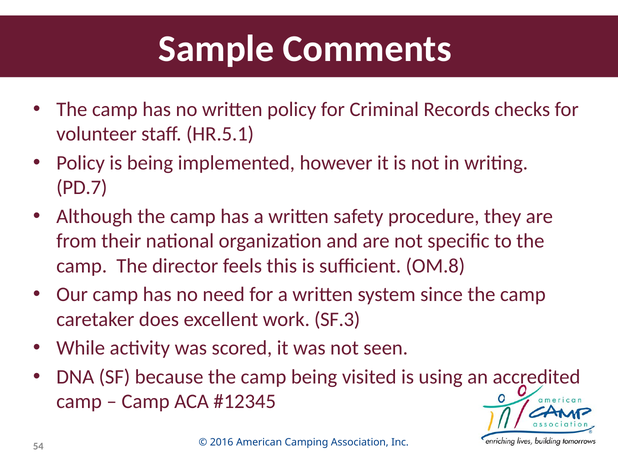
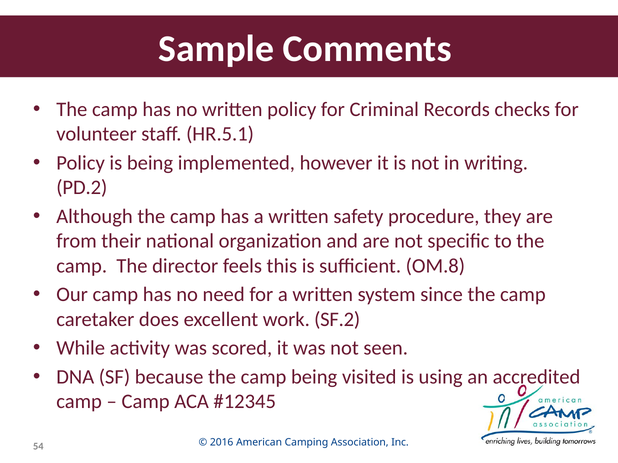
PD.7: PD.7 -> PD.2 (82, 188)
SF.3: SF.3 -> SF.2 (337, 320)
